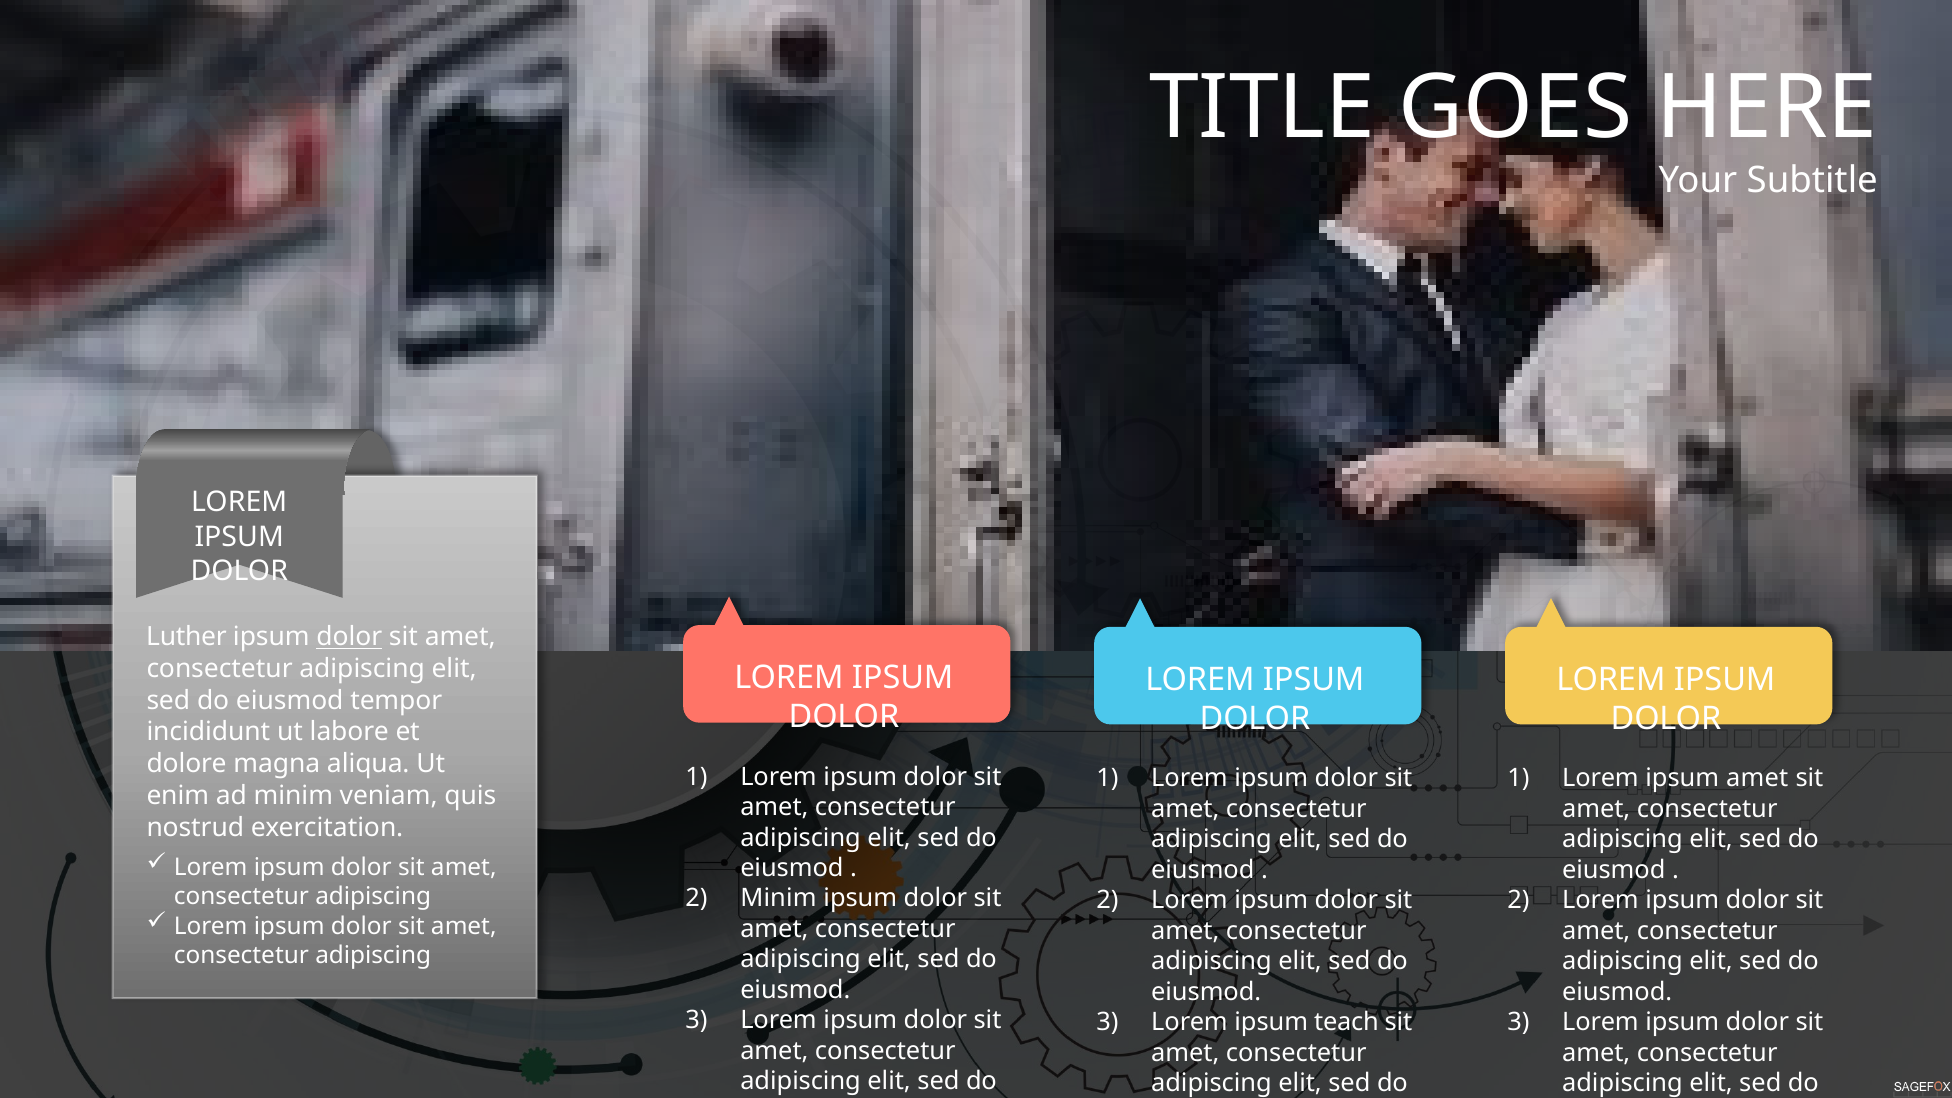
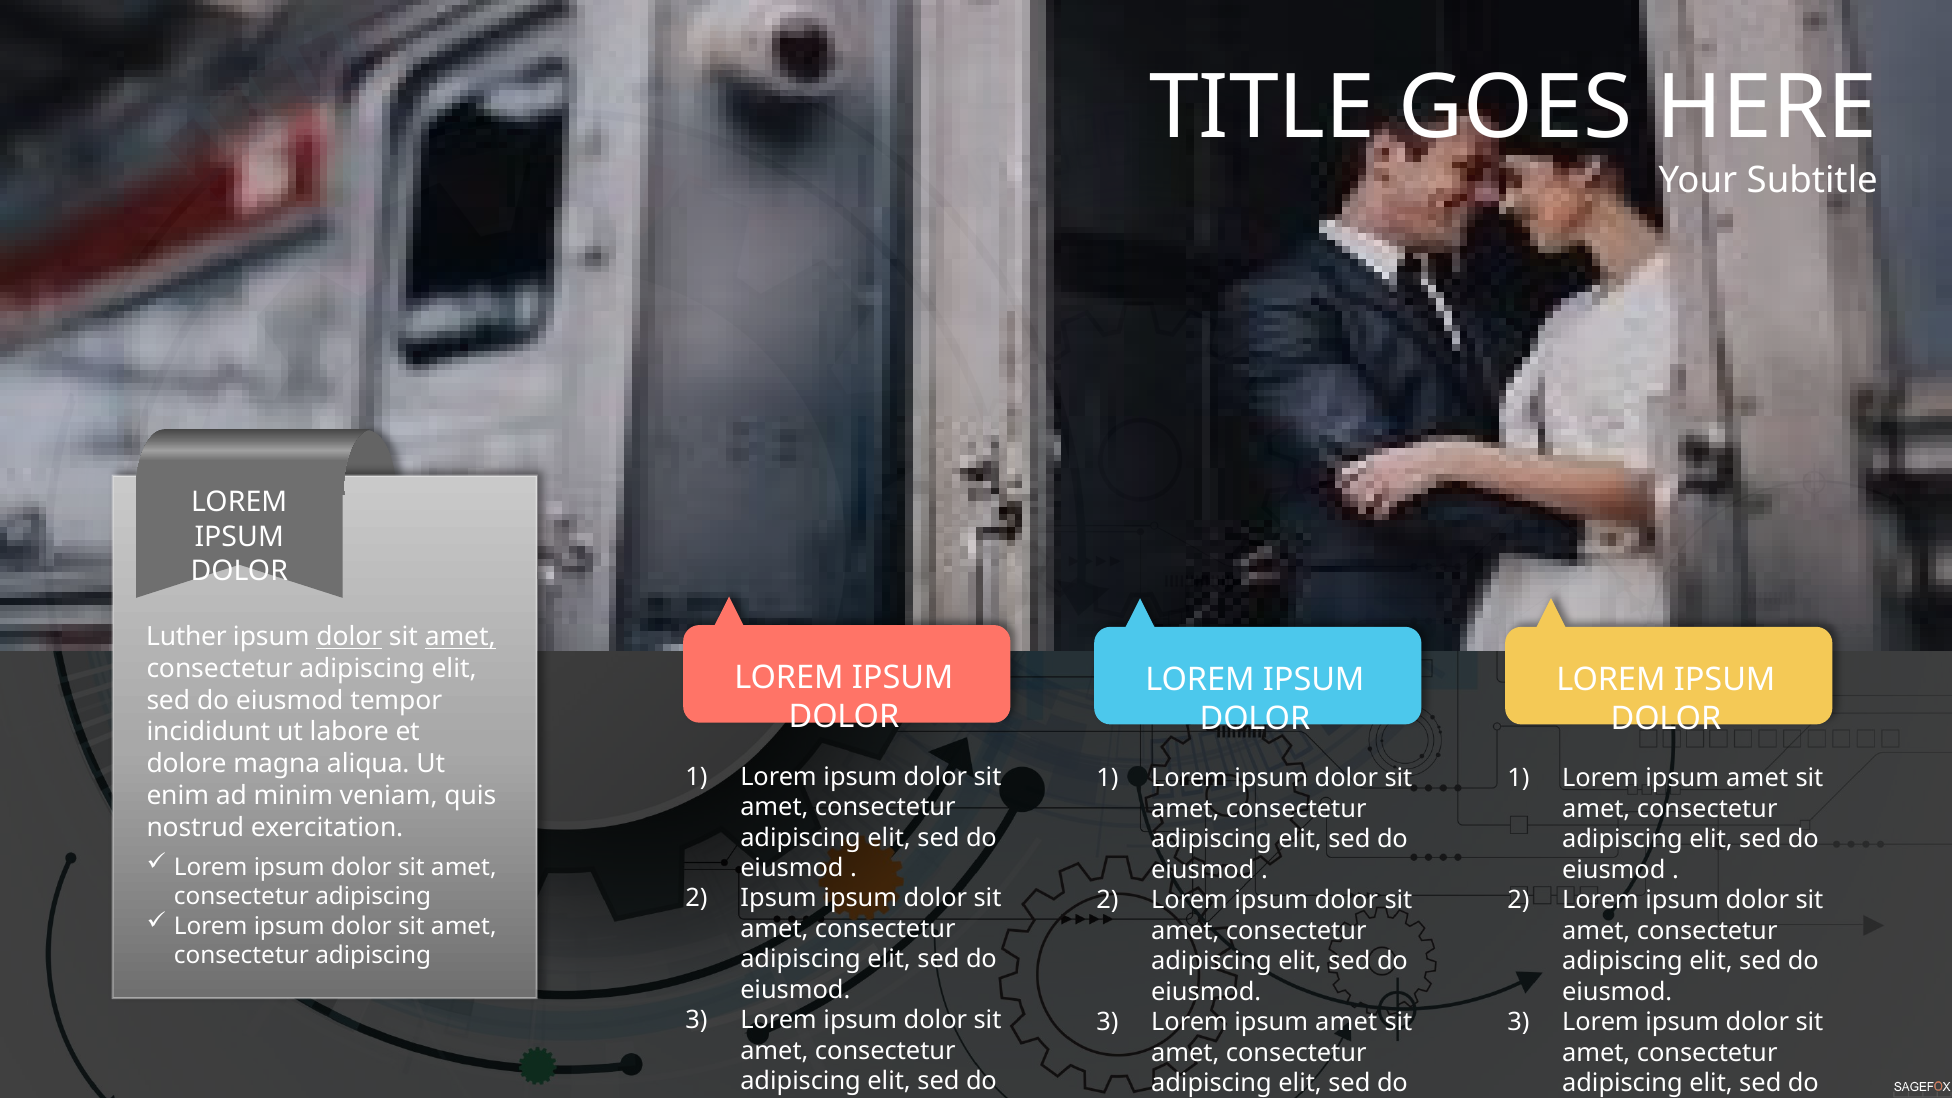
amet underline: none -> present (460, 637)
Minim: Minim -> Ipsum (778, 899)
teach: teach -> amet (1346, 1022)
